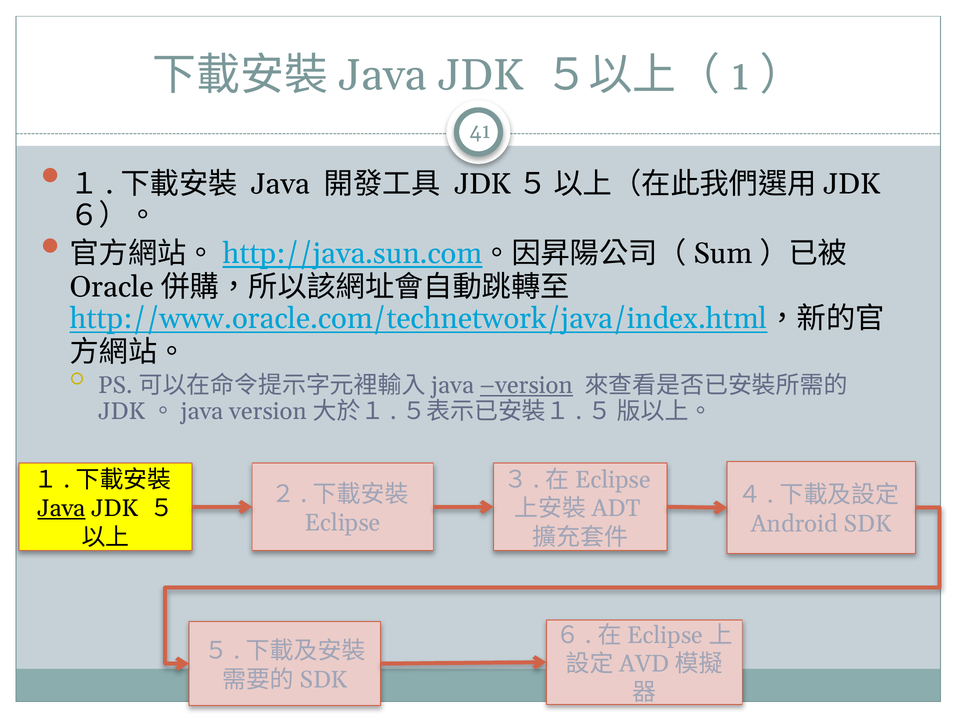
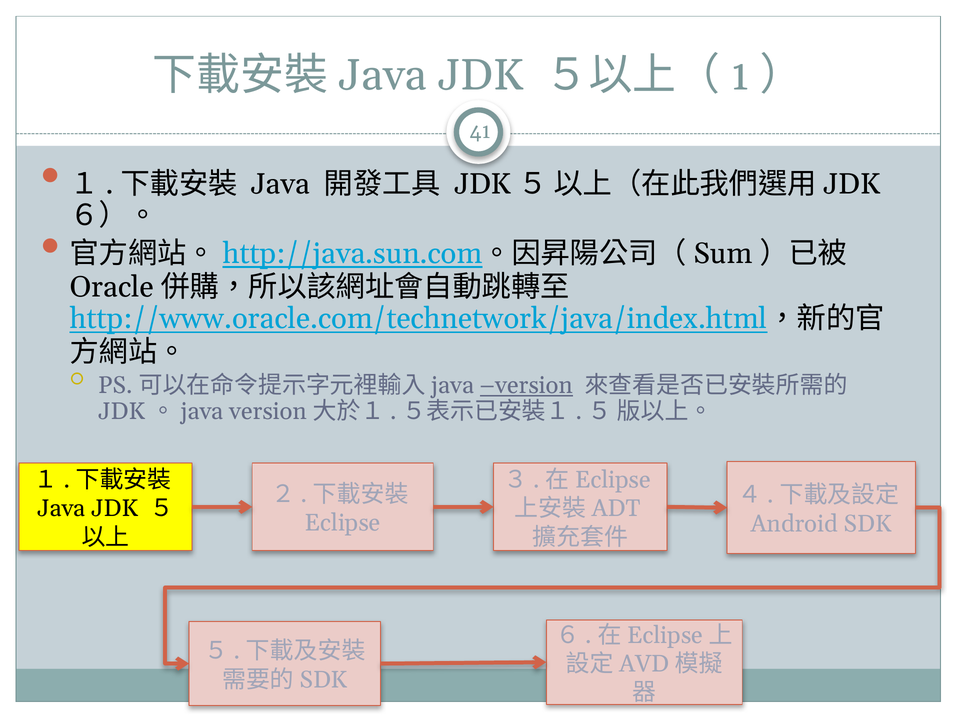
Java underline: present -> none (61, 508)
